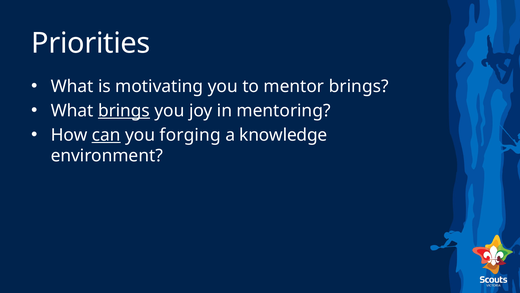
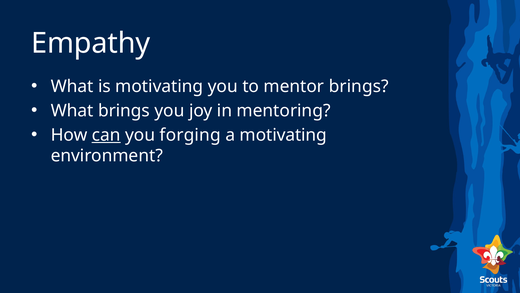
Priorities: Priorities -> Empathy (91, 43)
brings underline: present -> none (124, 111)
a knowledge: knowledge -> motivating (283, 135)
